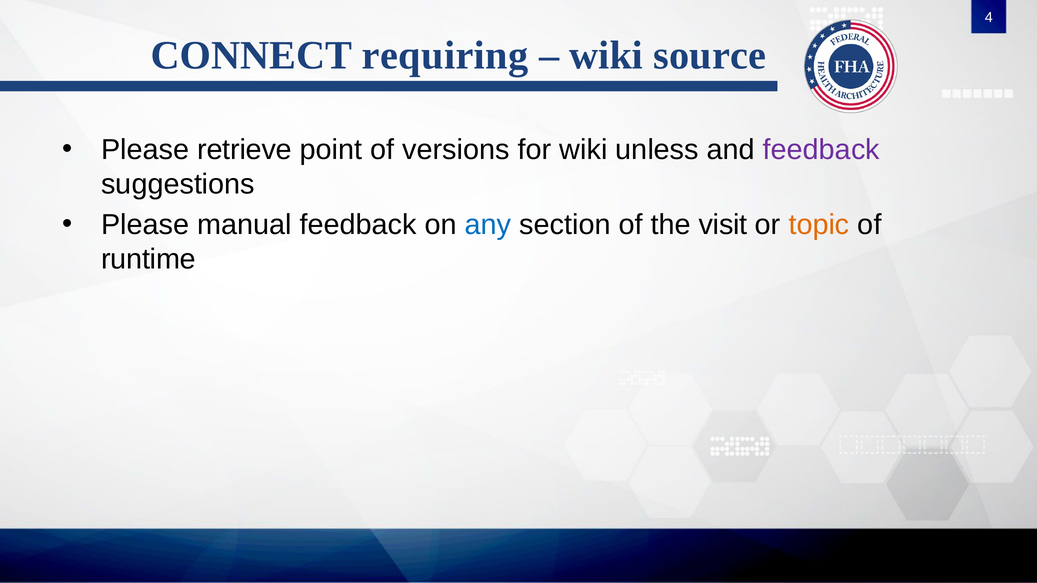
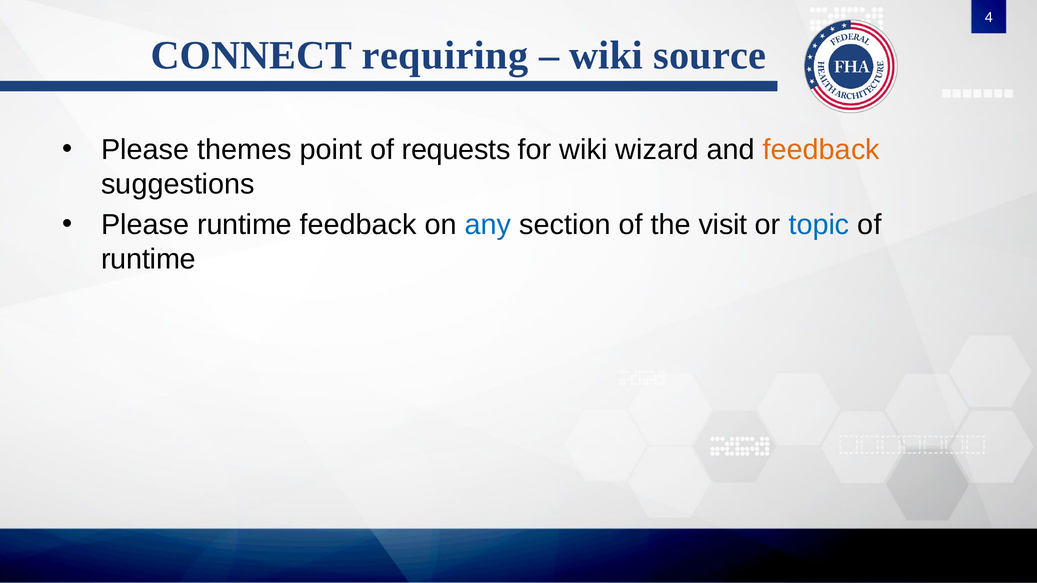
retrieve: retrieve -> themes (245, 150)
versions: versions -> requests (456, 150)
unless: unless -> wizard (657, 150)
feedback colour: purple -> orange (821, 150)
Please manual: manual -> runtime (245, 225)
topic colour: orange -> blue (819, 225)
